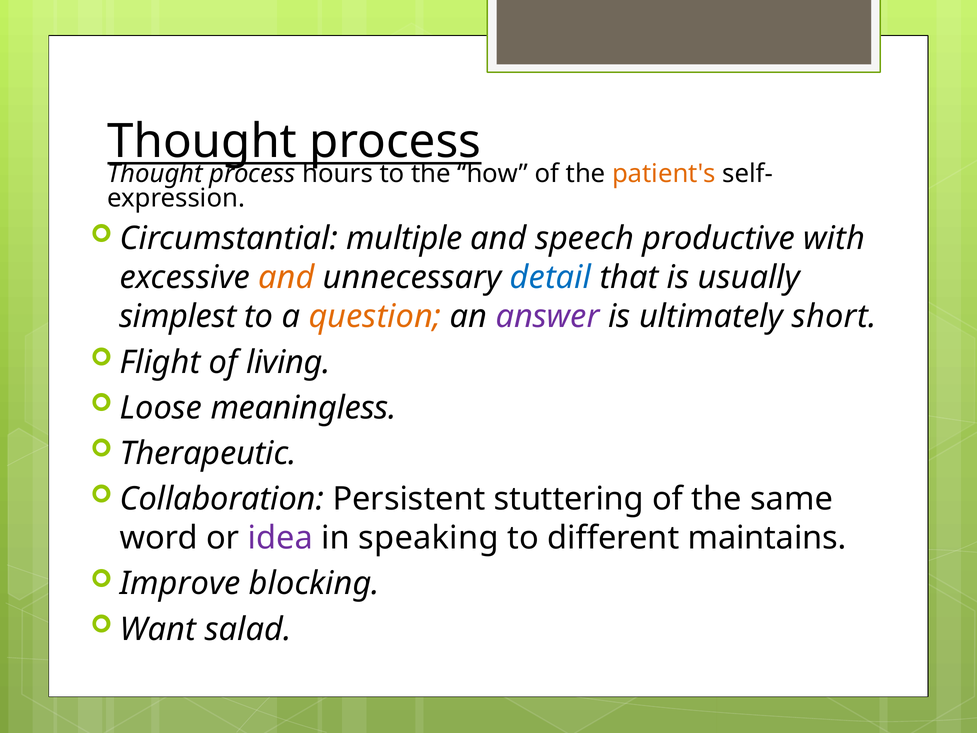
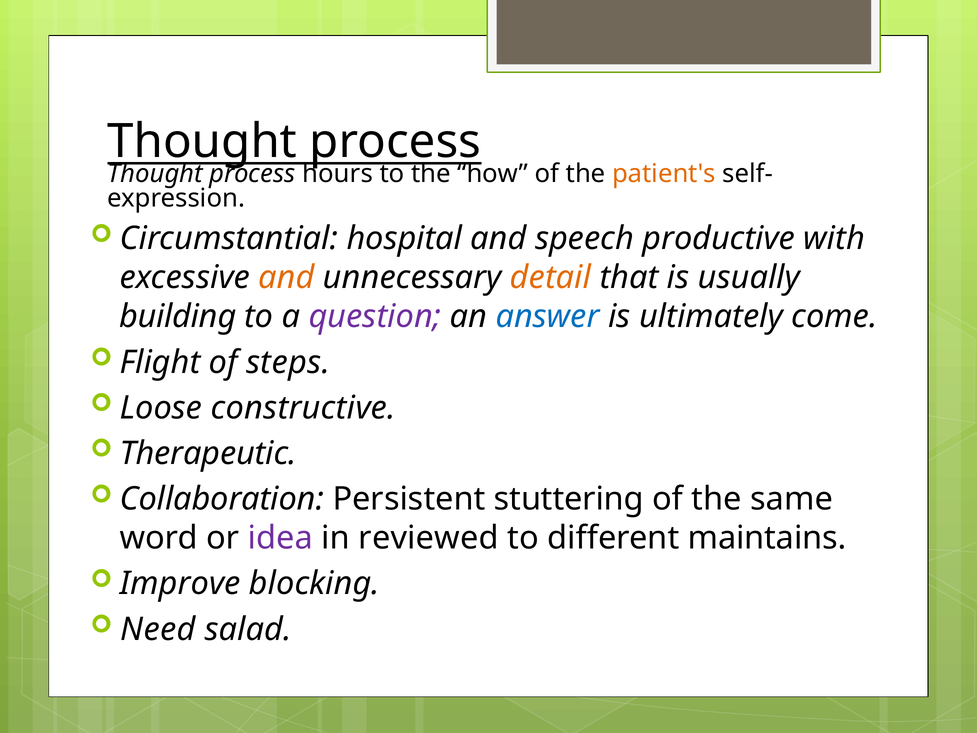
multiple: multiple -> hospital (404, 238)
detail colour: blue -> orange (551, 277)
simplest: simplest -> building (178, 317)
question colour: orange -> purple (375, 317)
answer colour: purple -> blue (548, 317)
short: short -> come (834, 317)
living: living -> steps (288, 362)
meaningless: meaningless -> constructive (303, 408)
speaking: speaking -> reviewed (429, 538)
Want: Want -> Need (158, 629)
